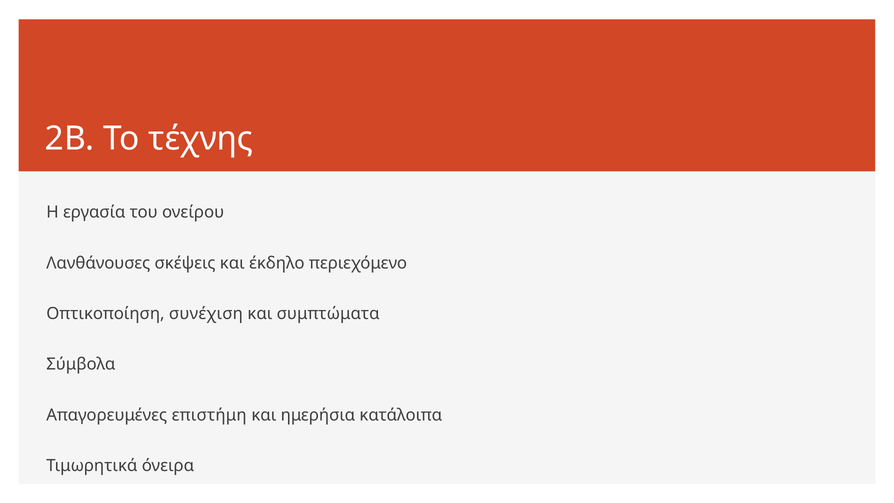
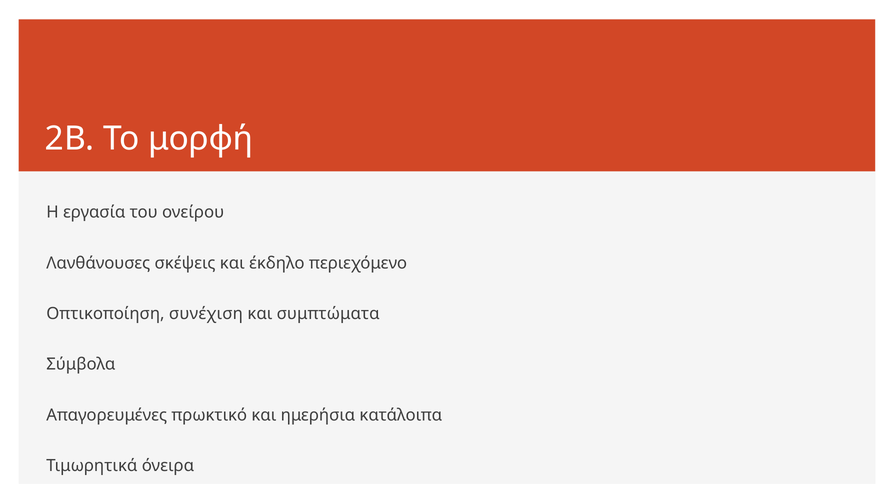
τέχνης: τέχνης -> μορφή (201, 138)
επιστήμη: επιστήμη -> πρωκτικό (209, 415)
